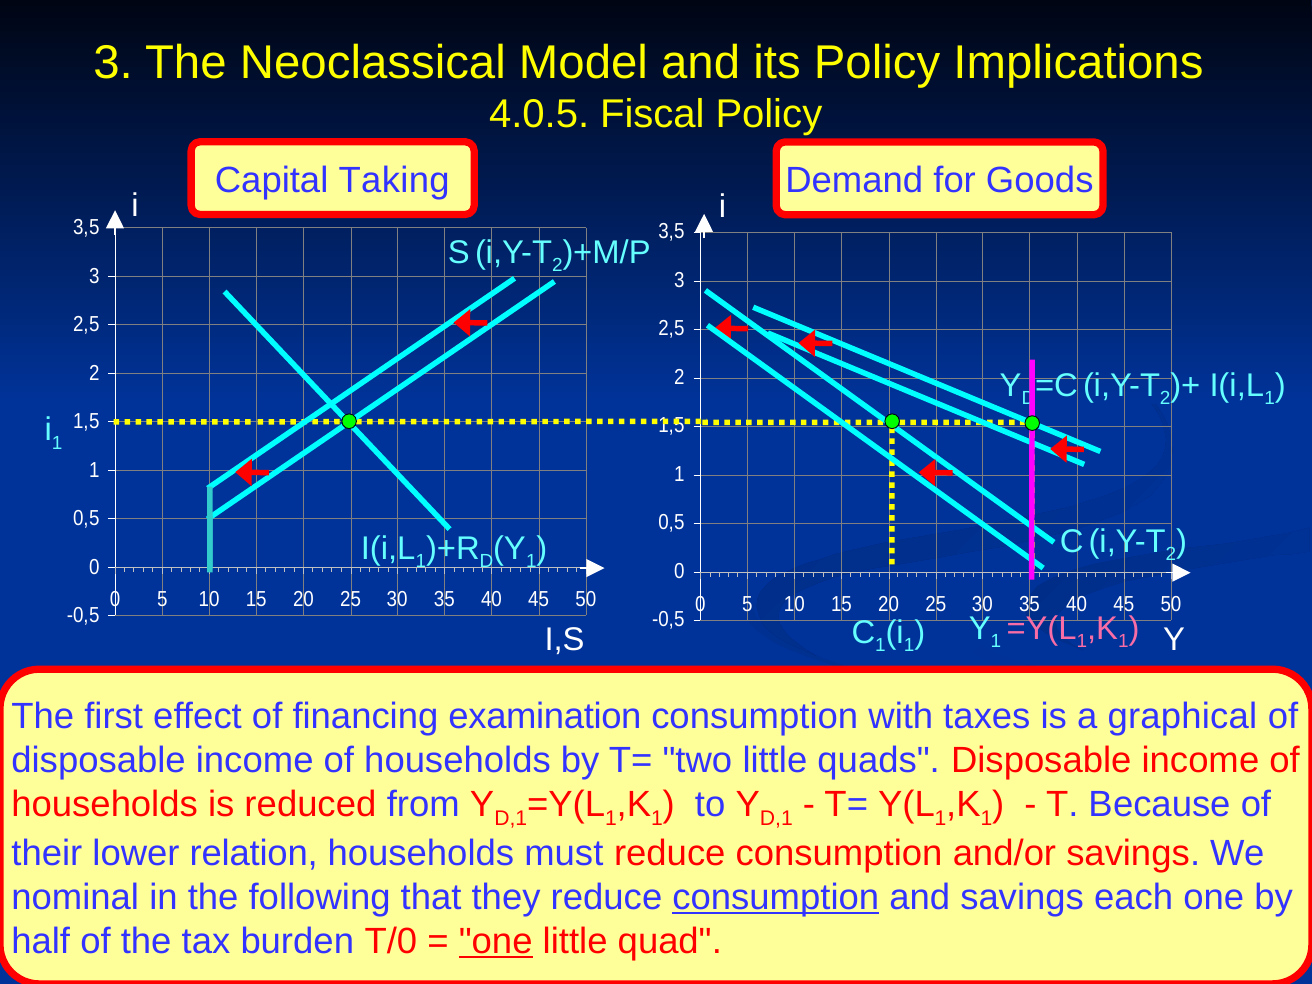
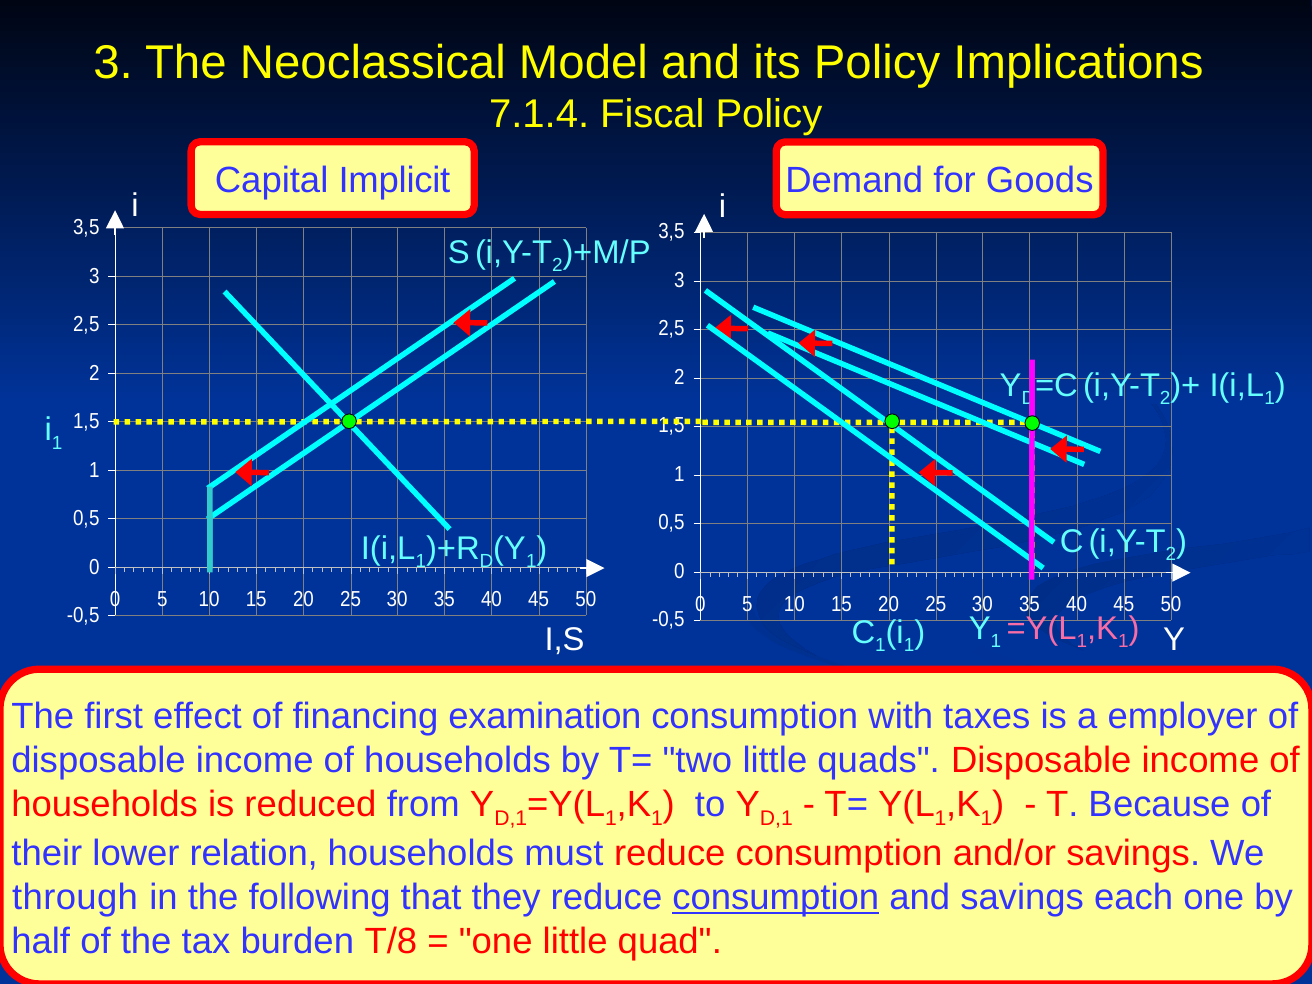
4.0.5: 4.0.5 -> 7.1.4 (539, 115)
Taking: Taking -> Implicit (394, 181)
graphical: graphical -> employer (1183, 717)
nominal: nominal -> through (75, 898)
T/0: T/0 -> T/8 (391, 941)
one underline: present -> none (496, 941)
